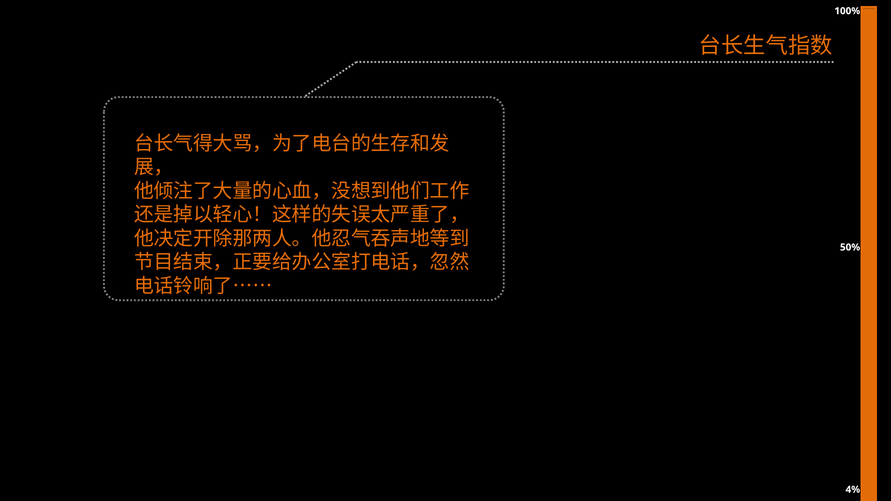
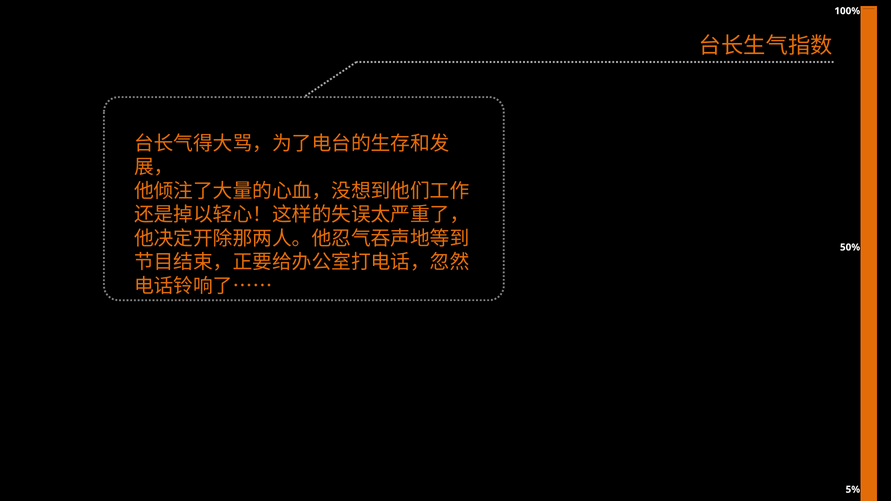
4%: 4% -> 5% (853, 490)
